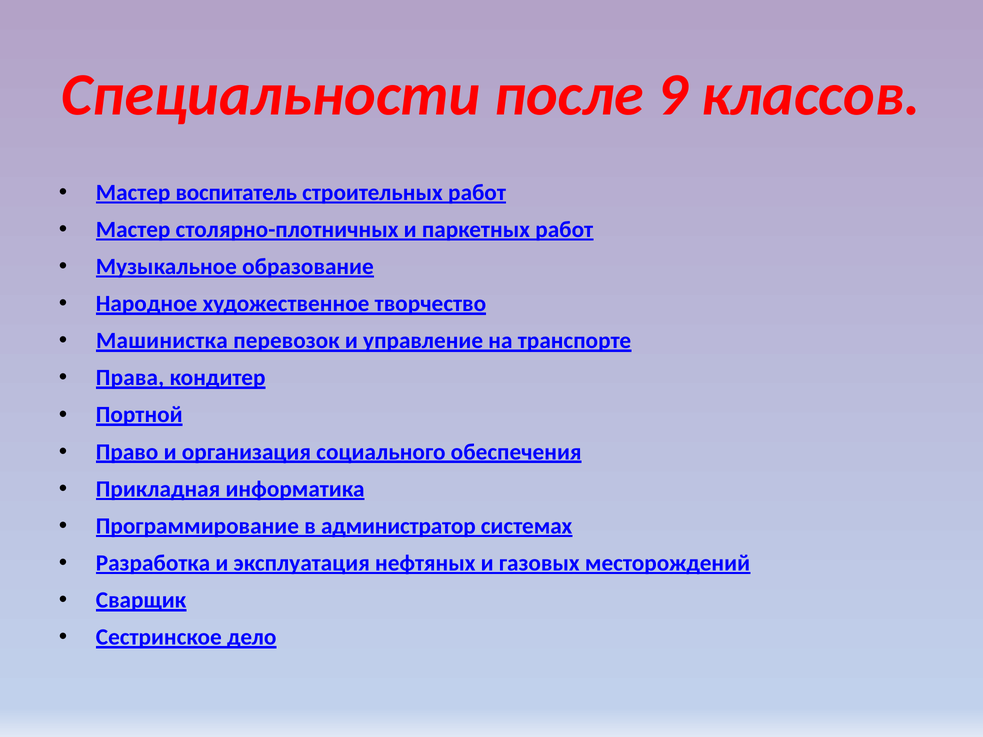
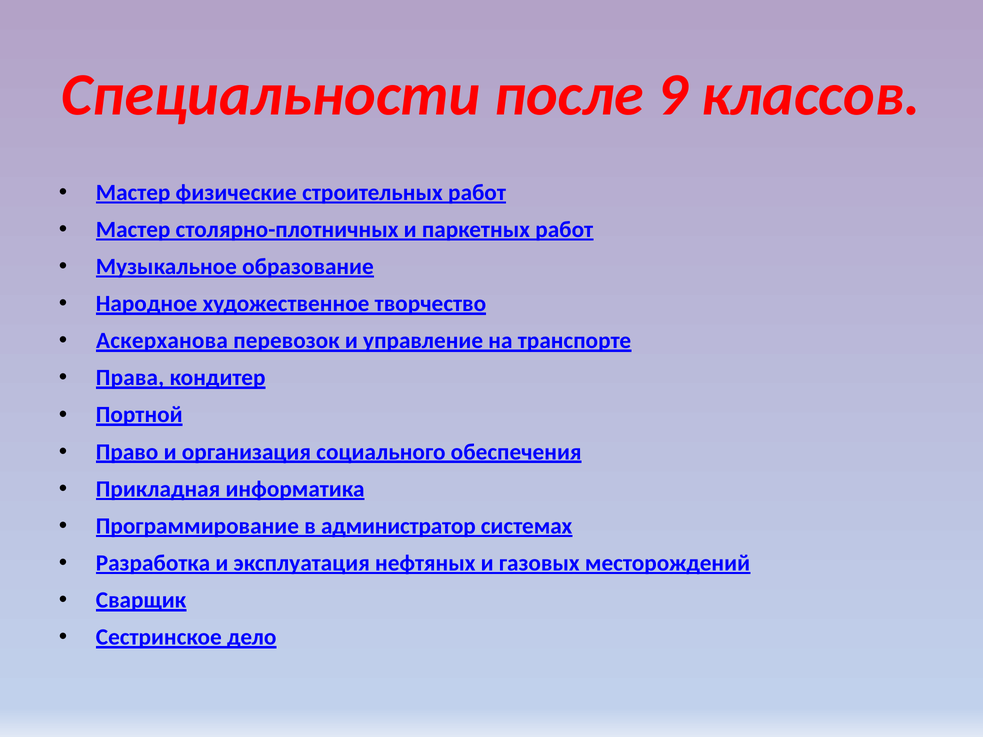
воспитатель: воспитатель -> физические (236, 192)
Машинистка: Машинистка -> Аскерханова (162, 341)
